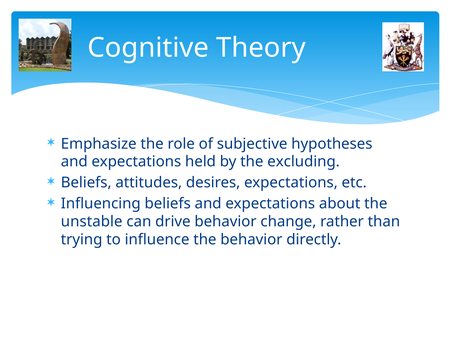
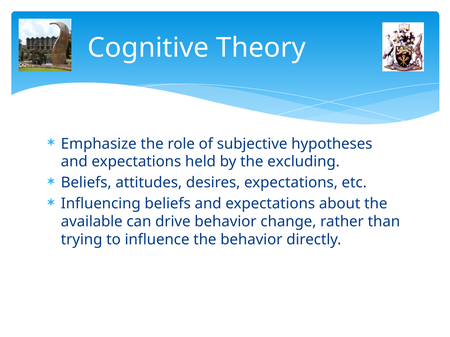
unstable: unstable -> available (92, 222)
